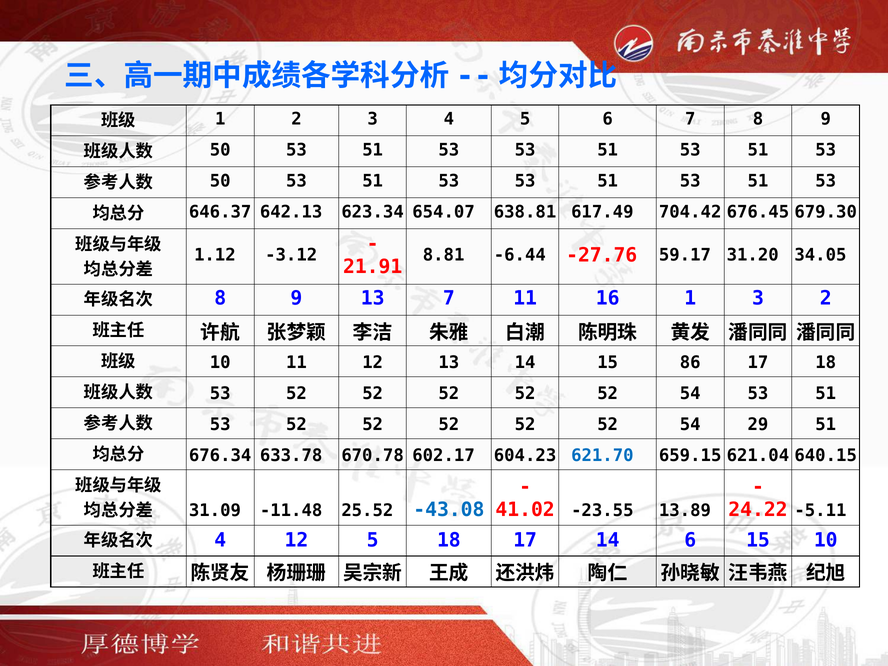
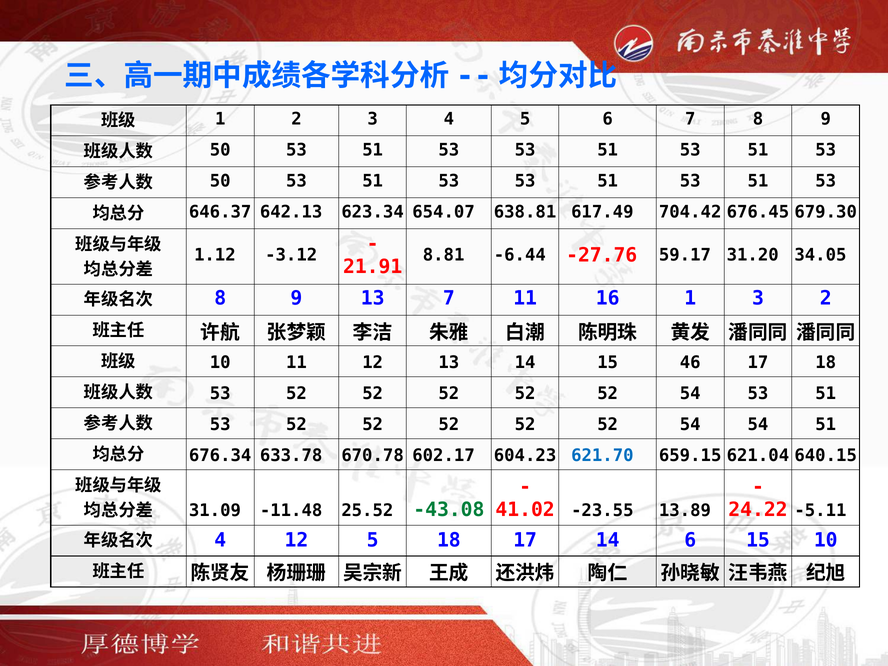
86: 86 -> 46 (690, 363)
54 29: 29 -> 54 (758, 424)
-43.08 colour: blue -> green (449, 510)
